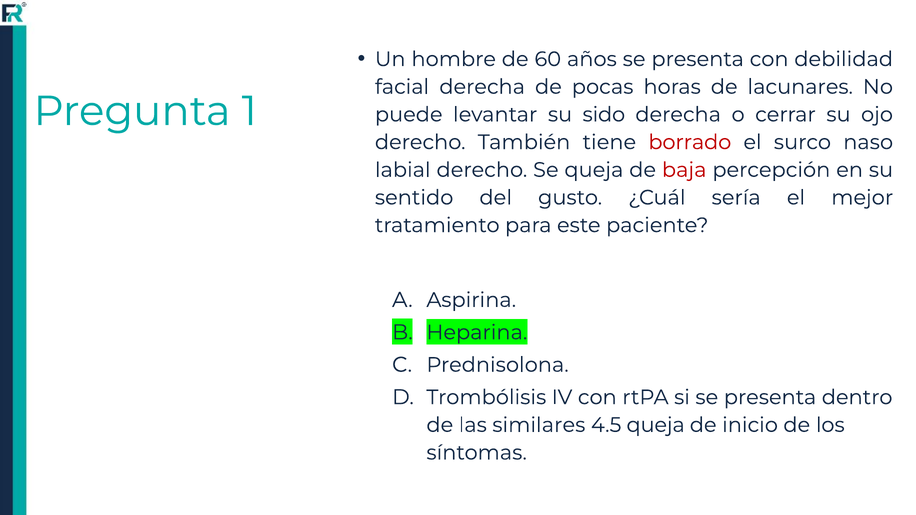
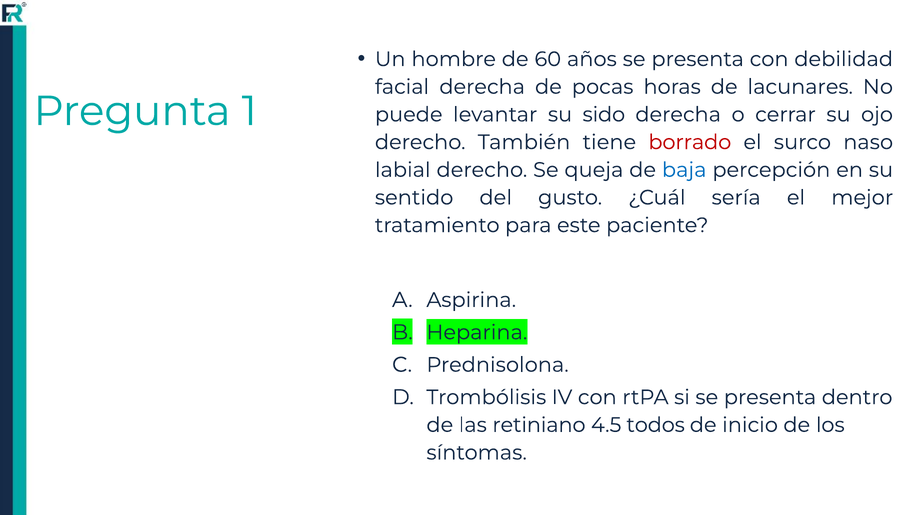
baja colour: red -> blue (684, 170)
similares: similares -> retiniano (539, 425)
4.5 queja: queja -> todos (656, 425)
